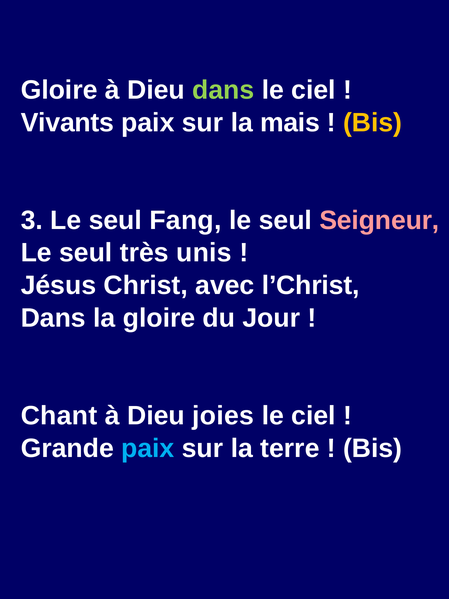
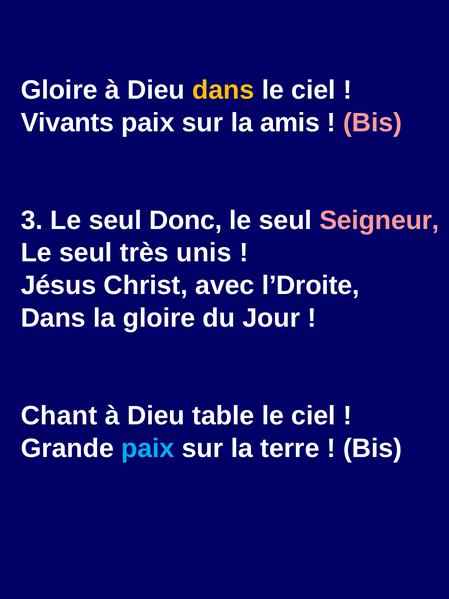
dans colour: light green -> yellow (223, 90)
mais: mais -> amis (290, 123)
Bis colour: yellow -> pink (373, 123)
Fang: Fang -> Donc (186, 220)
l’Christ: l’Christ -> l’Droite (311, 285)
joies: joies -> table (223, 415)
